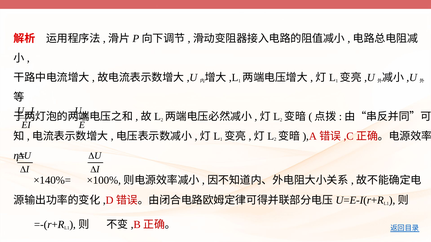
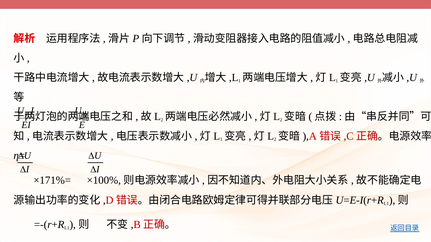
×140%=: ×140%= -> ×171%= (52, 180)
